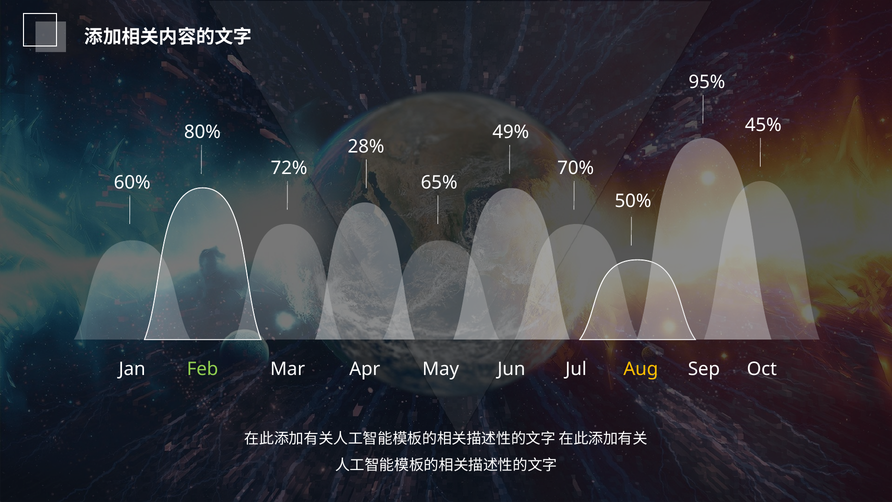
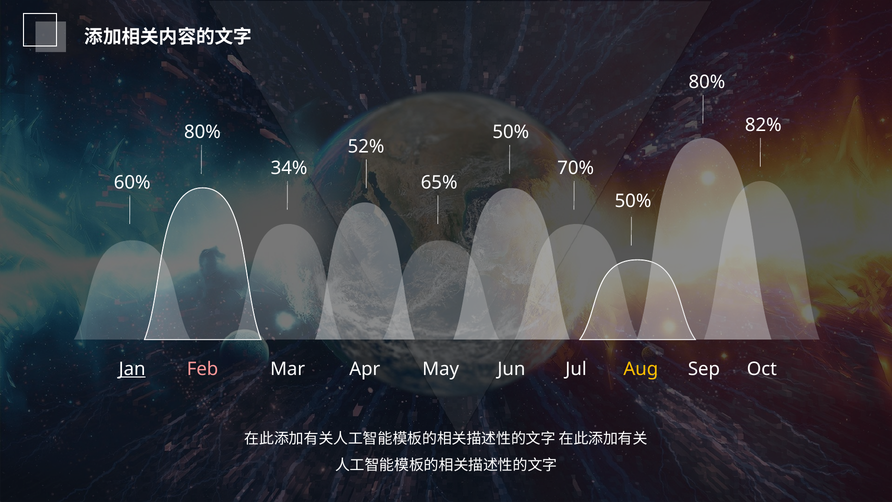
95%: 95% -> 80% (707, 82)
45%: 45% -> 82% (763, 125)
49%: 49% -> 50% (511, 132)
28%: 28% -> 52% (366, 147)
72%: 72% -> 34% (289, 168)
Jan underline: none -> present (132, 369)
Feb colour: light green -> pink (203, 369)
